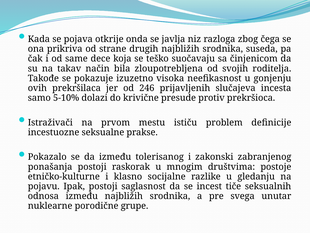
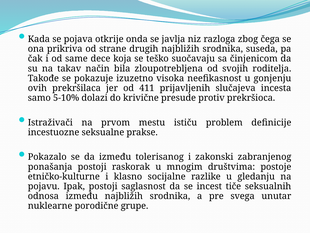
246: 246 -> 411 (147, 88)
